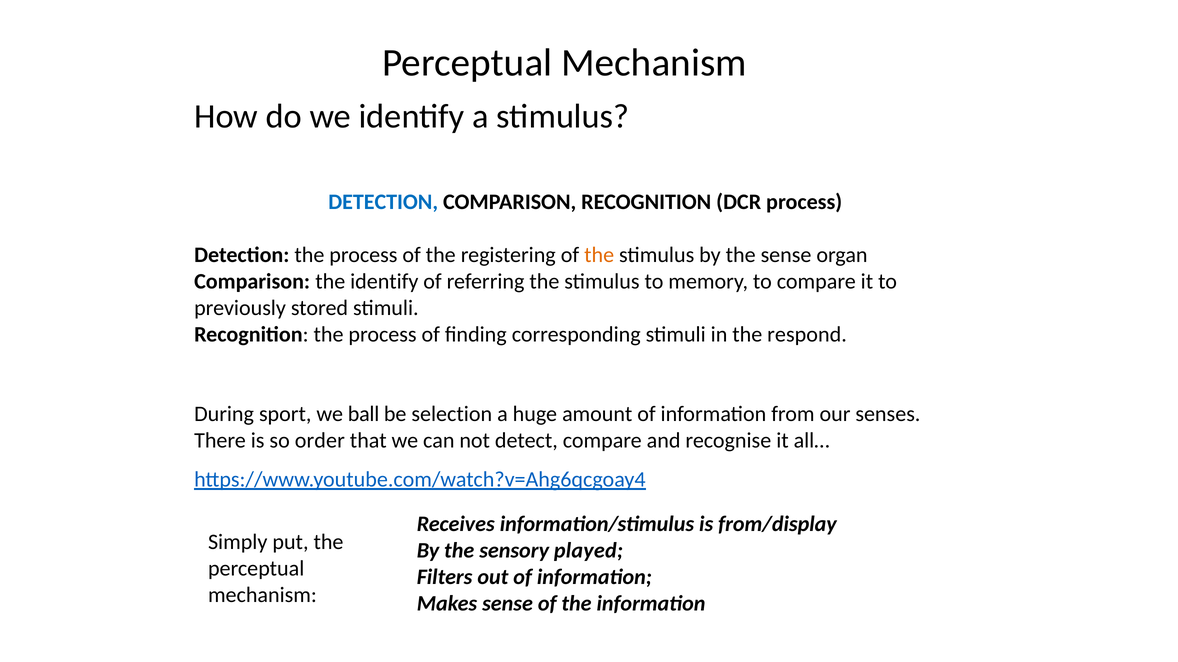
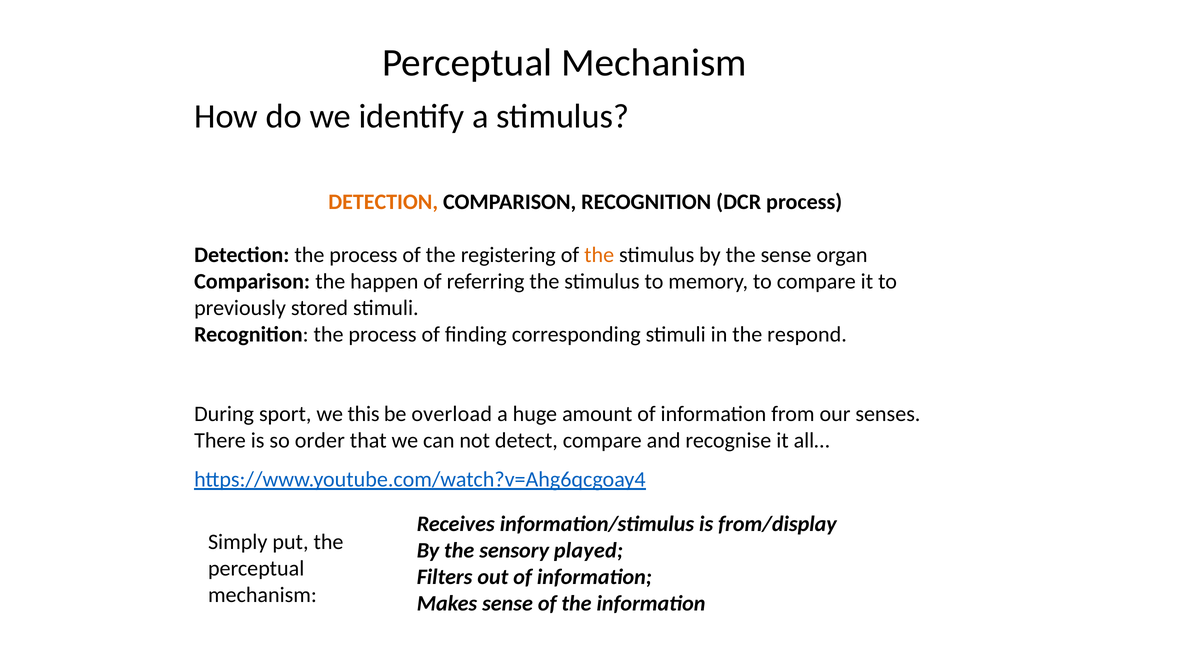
DETECTION colour: blue -> orange (383, 202)
the identify: identify -> happen (384, 282)
ball: ball -> this (364, 414)
selection: selection -> overload (452, 414)
